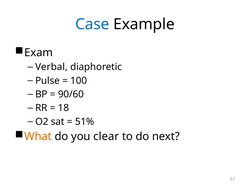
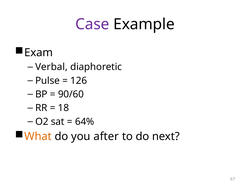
Case colour: blue -> purple (92, 24)
100: 100 -> 126 (79, 80)
51%: 51% -> 64% (85, 121)
clear: clear -> after (106, 136)
